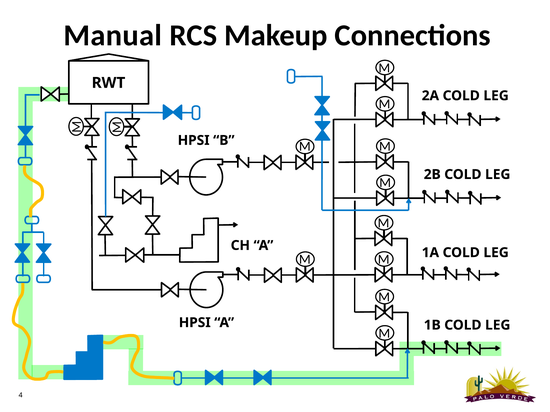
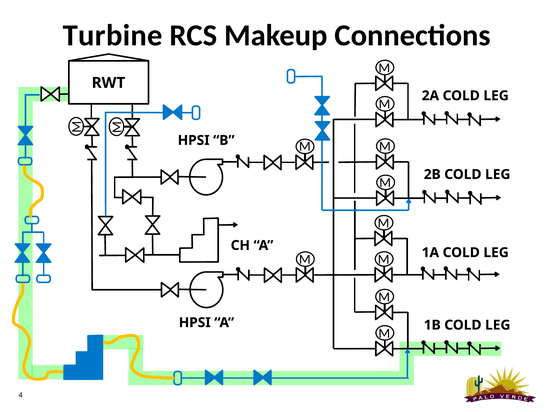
Manual: Manual -> Turbine (113, 36)
